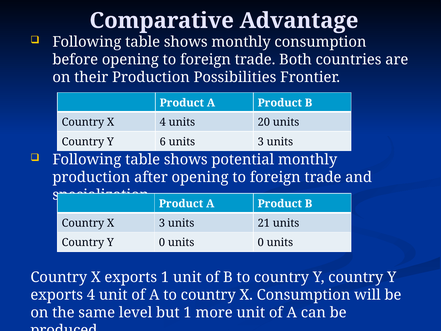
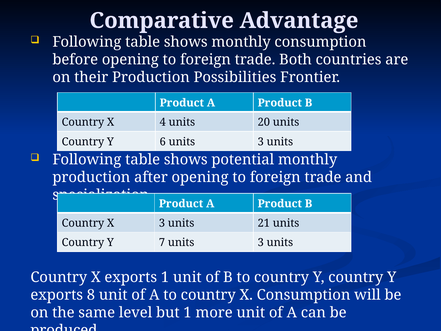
Y 0: 0 -> 7 (162, 242)
0: 0 -> 3 (261, 242)
exports 4: 4 -> 8 (91, 295)
